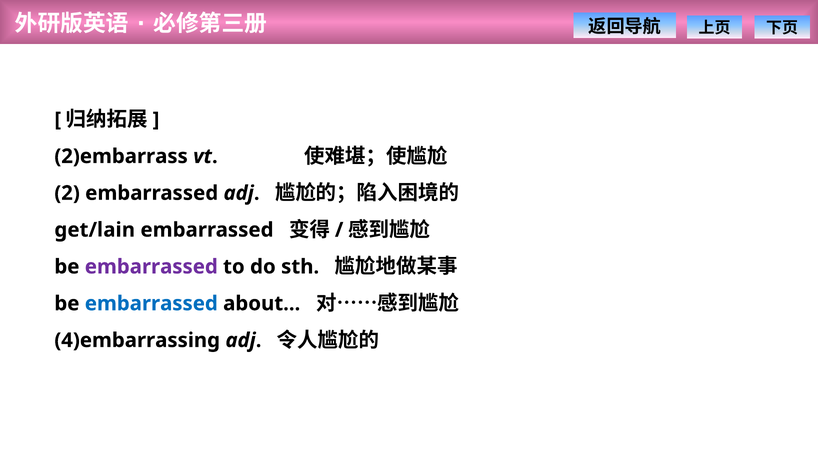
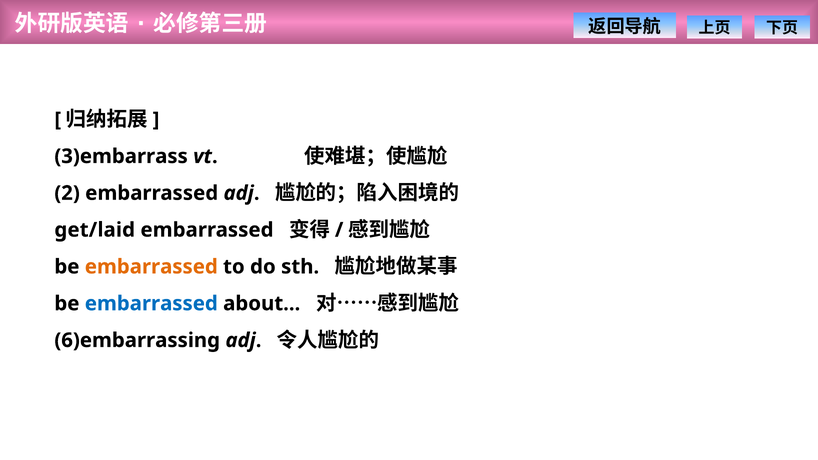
2)embarrass: 2)embarrass -> 3)embarrass (121, 156)
get/lain: get/lain -> get/laid (95, 230)
embarrassed colour: purple -> orange (151, 267)
4)embarrassing: 4)embarrassing -> 6)embarrassing (137, 340)
